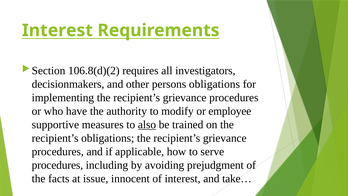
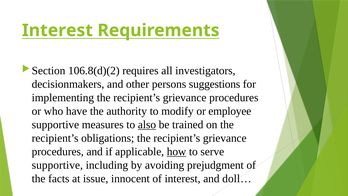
persons obligations: obligations -> suggestions (215, 84)
how underline: none -> present (177, 151)
procedures: procedures -> supportive (57, 165)
take…: take… -> doll… (237, 178)
